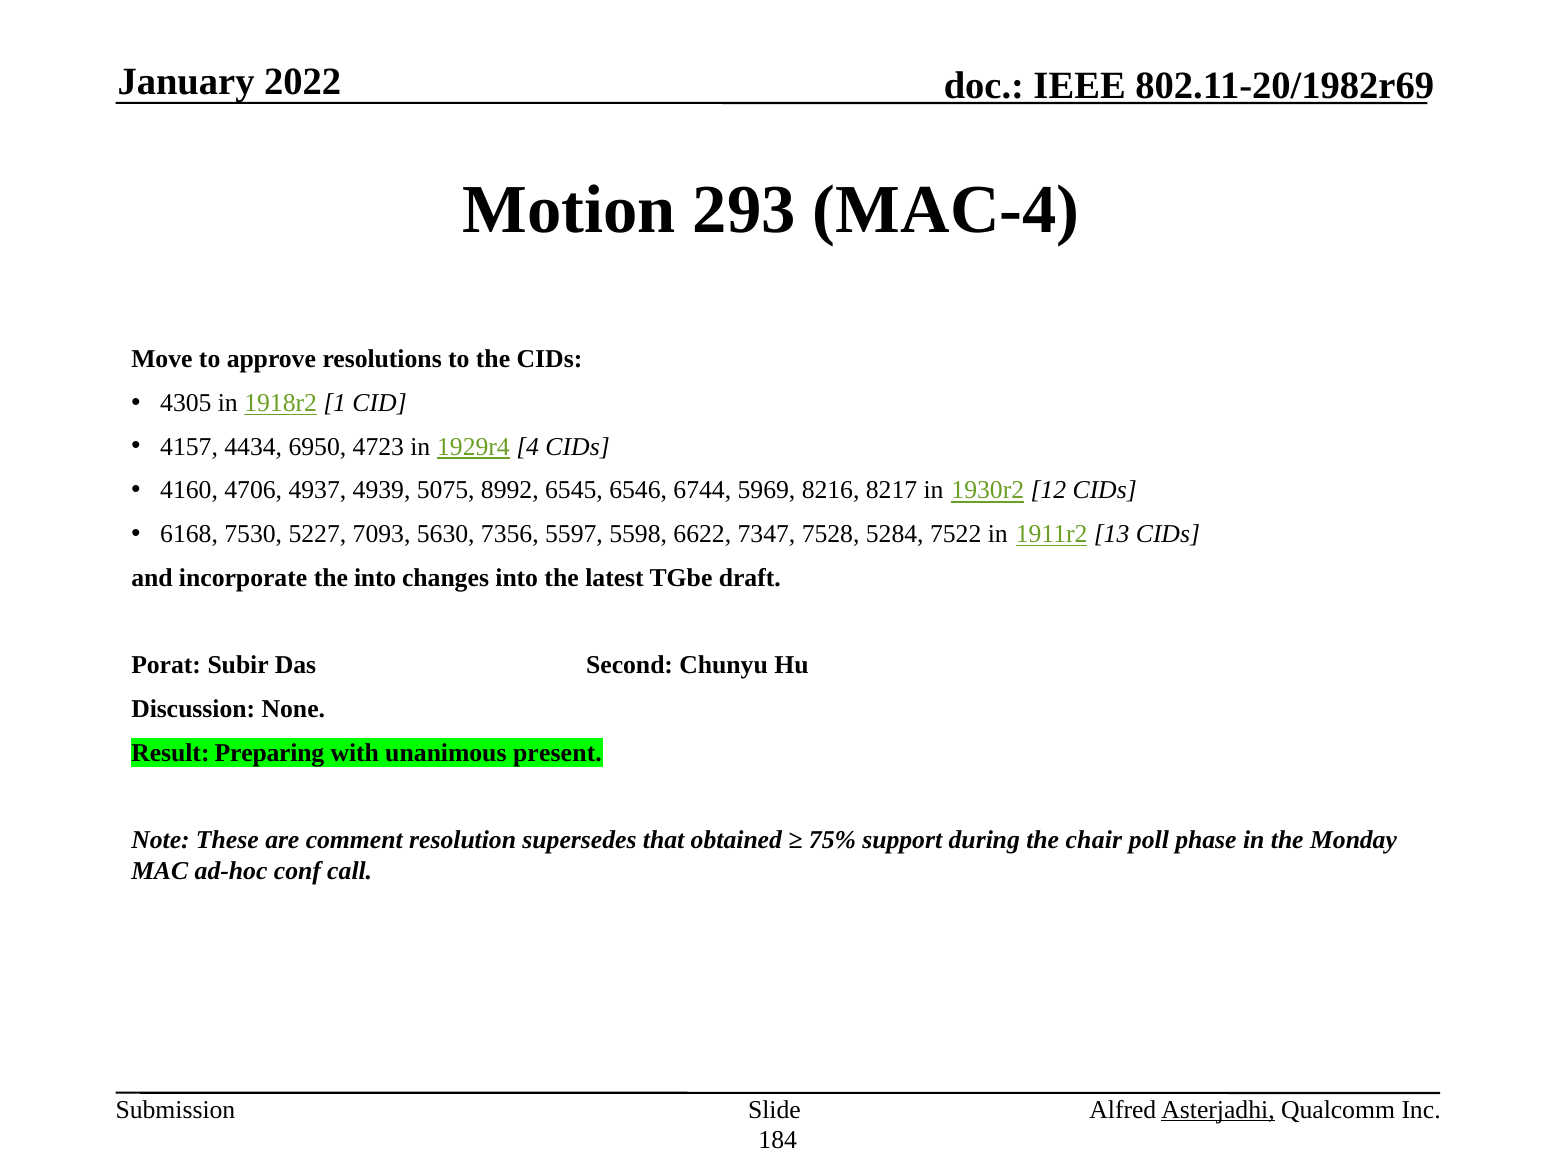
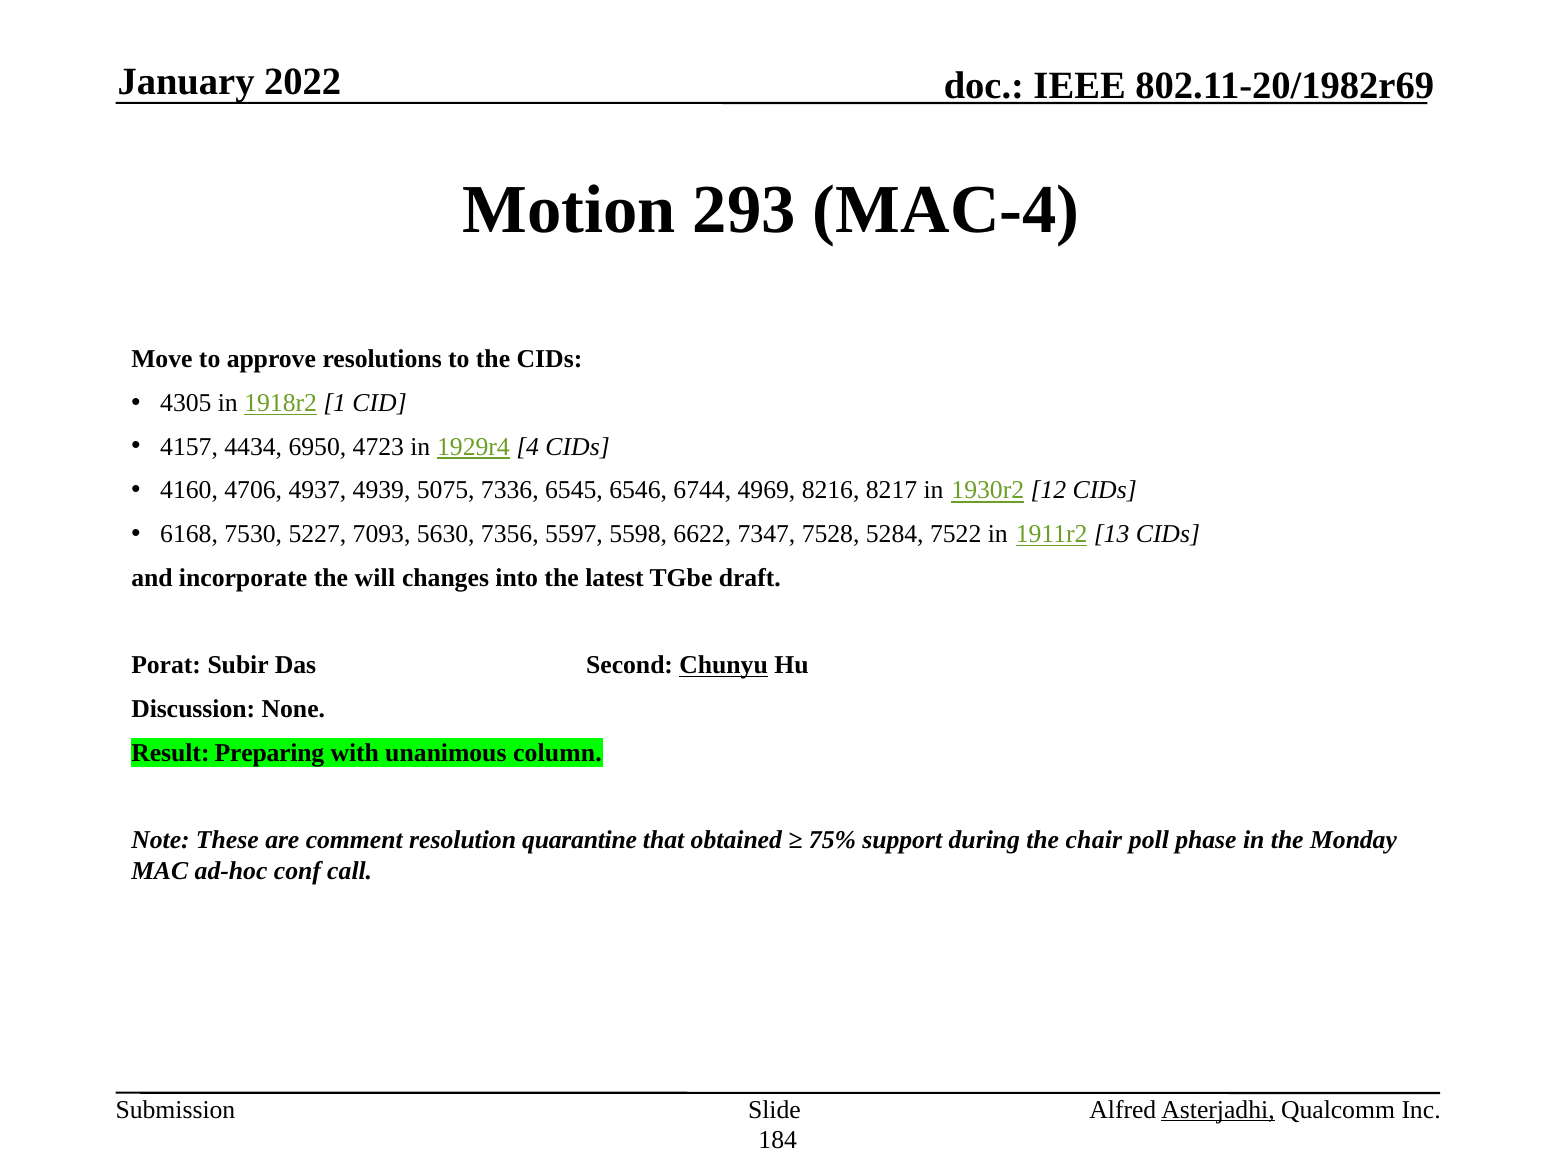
8992: 8992 -> 7336 (510, 491)
5969: 5969 -> 4969 (767, 491)
the into: into -> will (375, 578)
Chunyu underline: none -> present (724, 665)
present: present -> column (557, 753)
supersedes: supersedes -> quarantine (580, 840)
